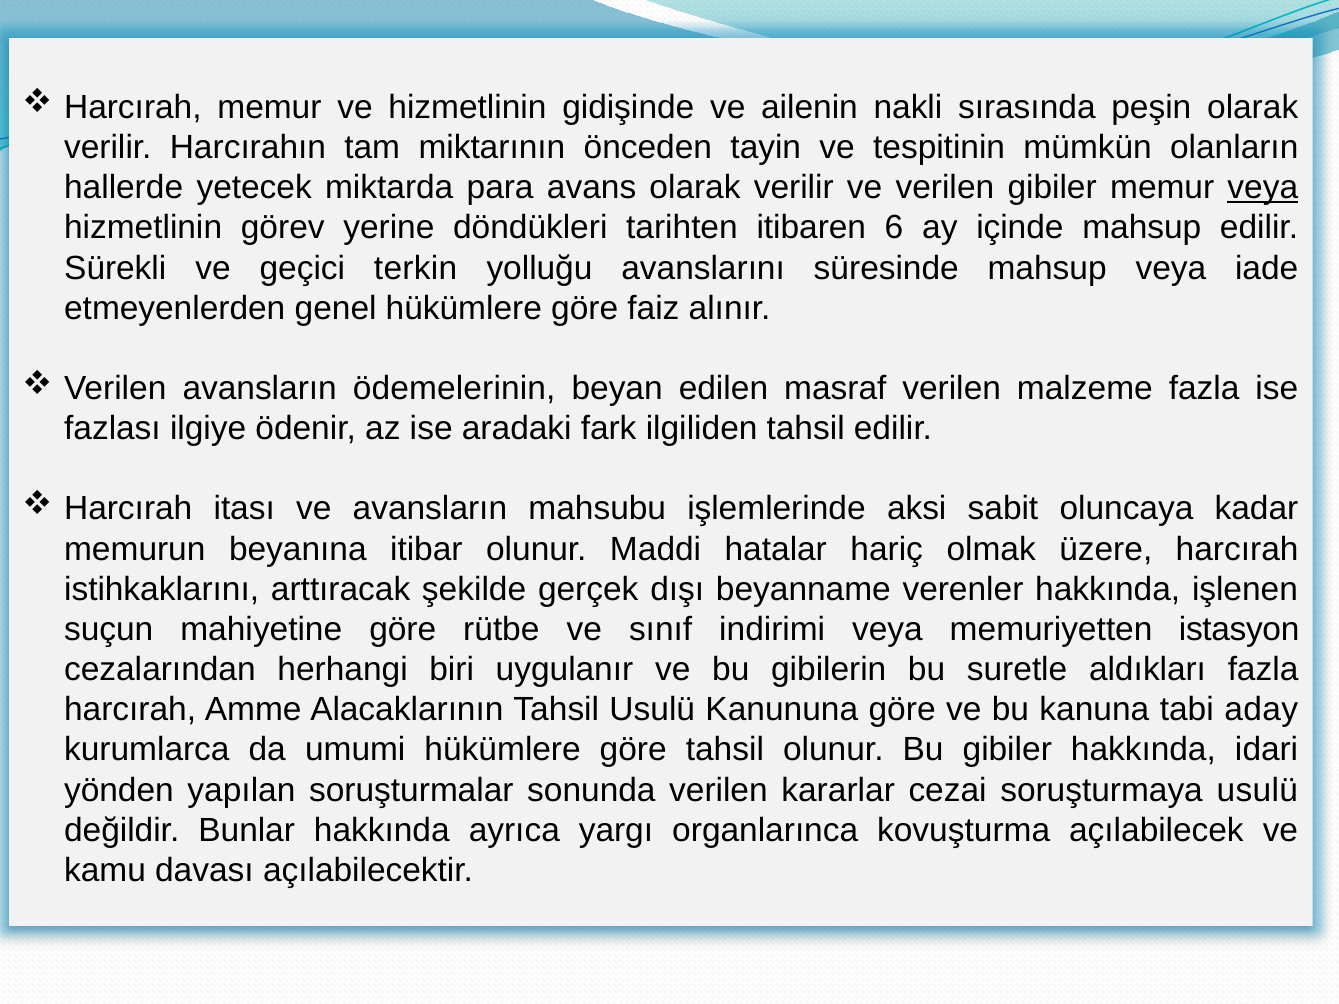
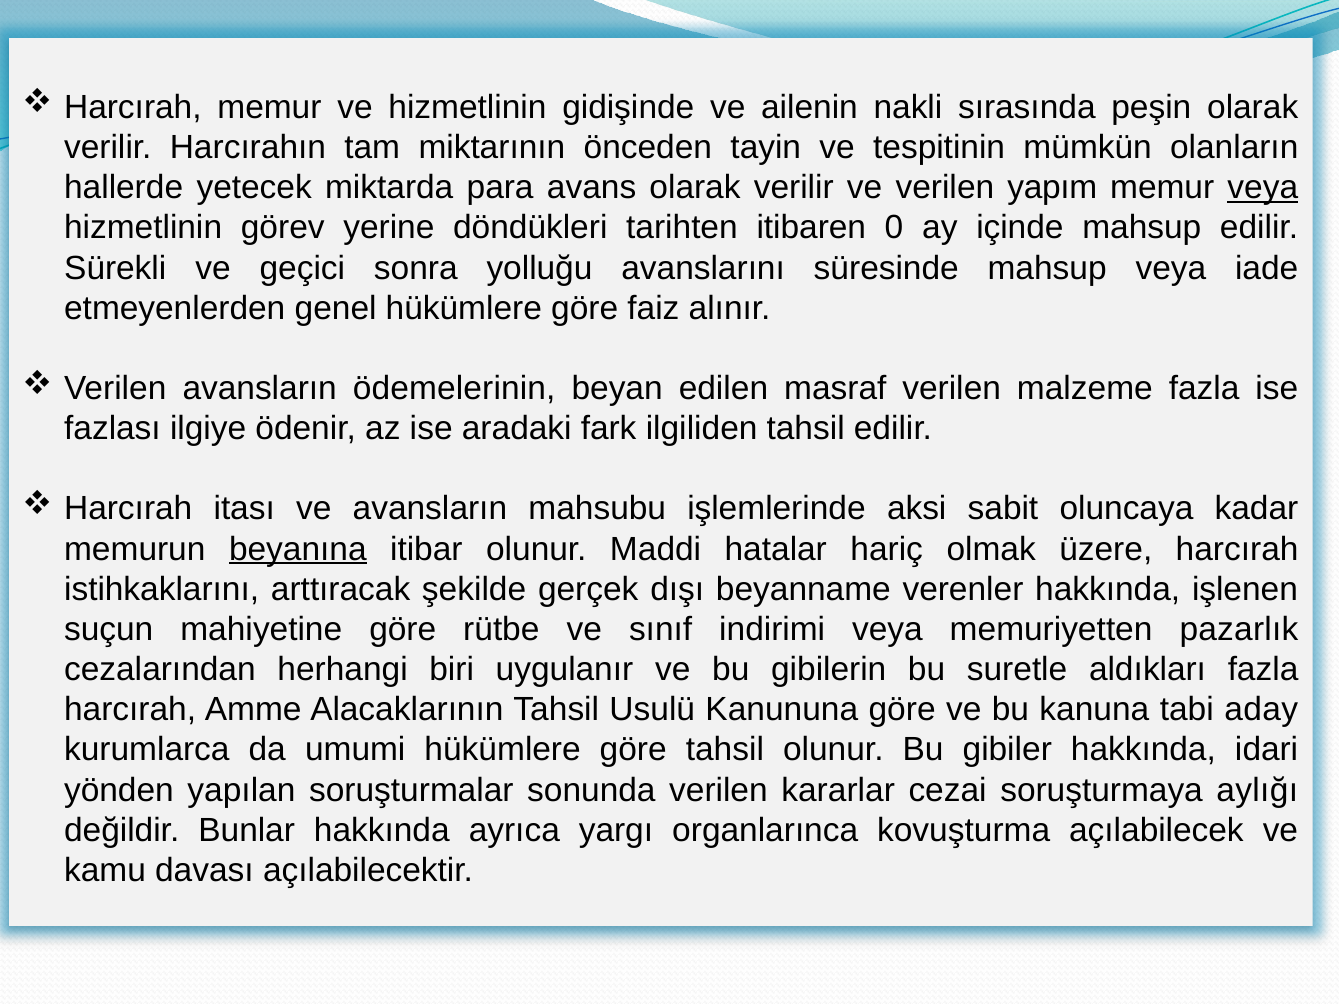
verilen gibiler: gibiler -> yapım (1052, 188)
6: 6 -> 0 (894, 228)
terkin: terkin -> sonra (416, 268)
beyanına underline: none -> present (298, 549)
istasyon: istasyon -> pazarlık (1239, 630)
soruşturmaya usulü: usulü -> aylığı (1257, 790)
